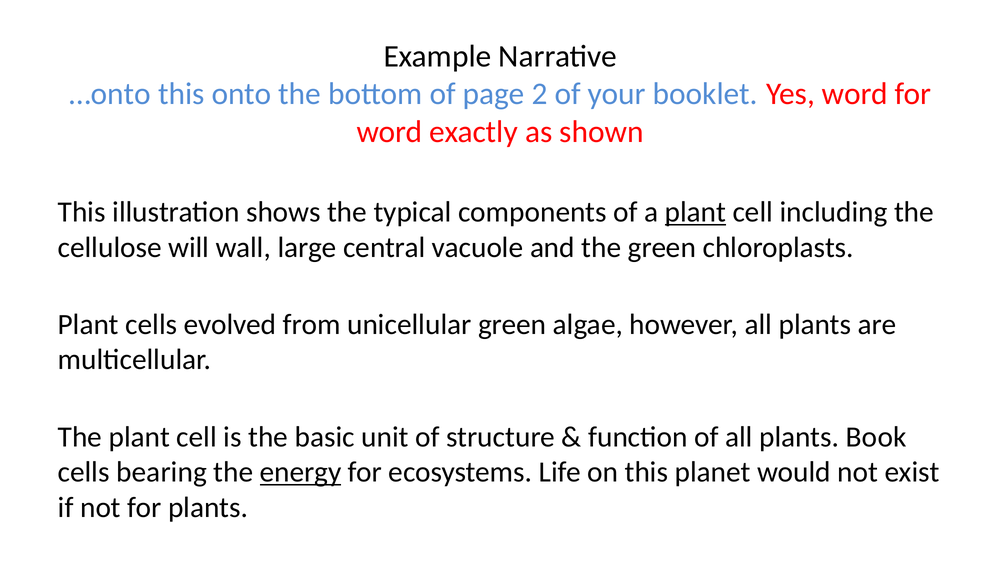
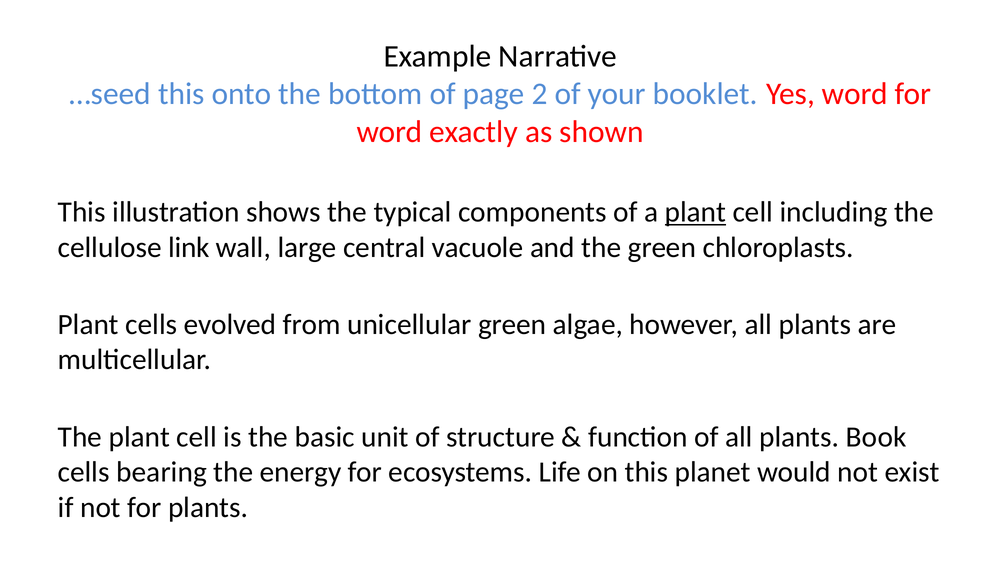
…onto: …onto -> …seed (110, 94)
will: will -> link (189, 248)
energy underline: present -> none (301, 473)
